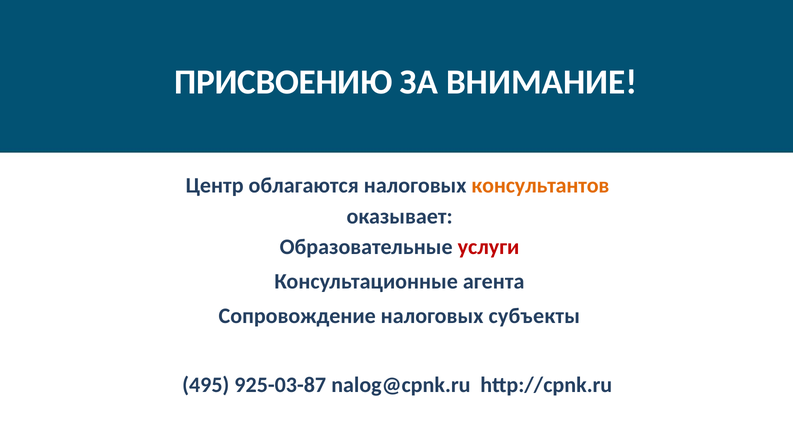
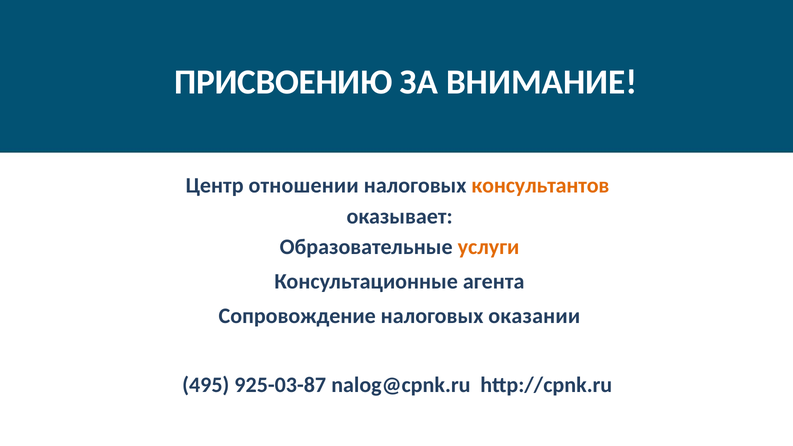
облагаются: облагаются -> отношении (304, 186)
услуги colour: red -> orange (488, 247)
субъекты: субъекты -> оказании (534, 316)
